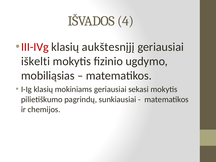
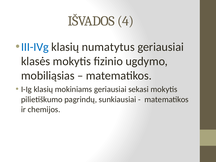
III-IVg colour: red -> blue (35, 47)
aukštesnįjį: aukštesnįjį -> numatytus (108, 47)
iškelti: iškelti -> klasės (36, 61)
